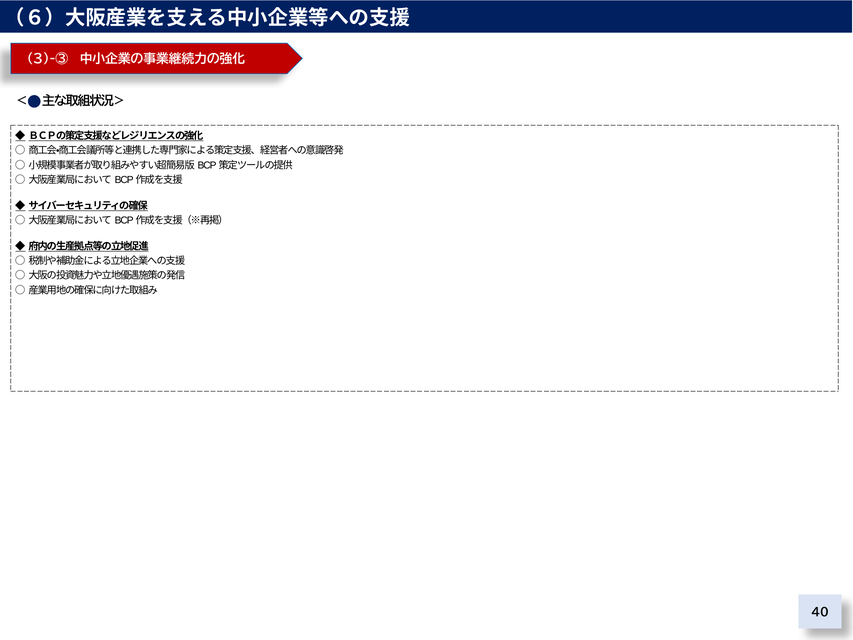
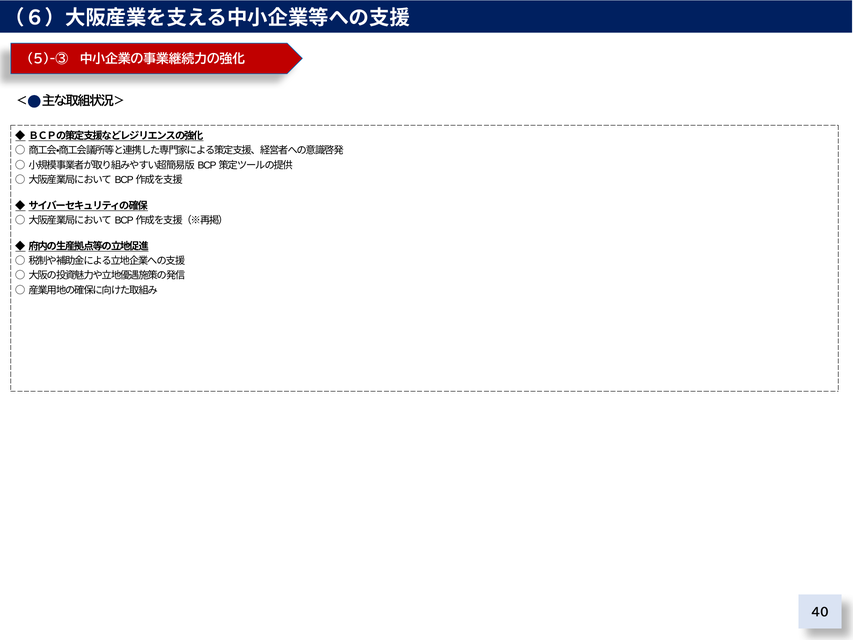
3)-③: 3)-③ -> 5)-③ (48, 59)
